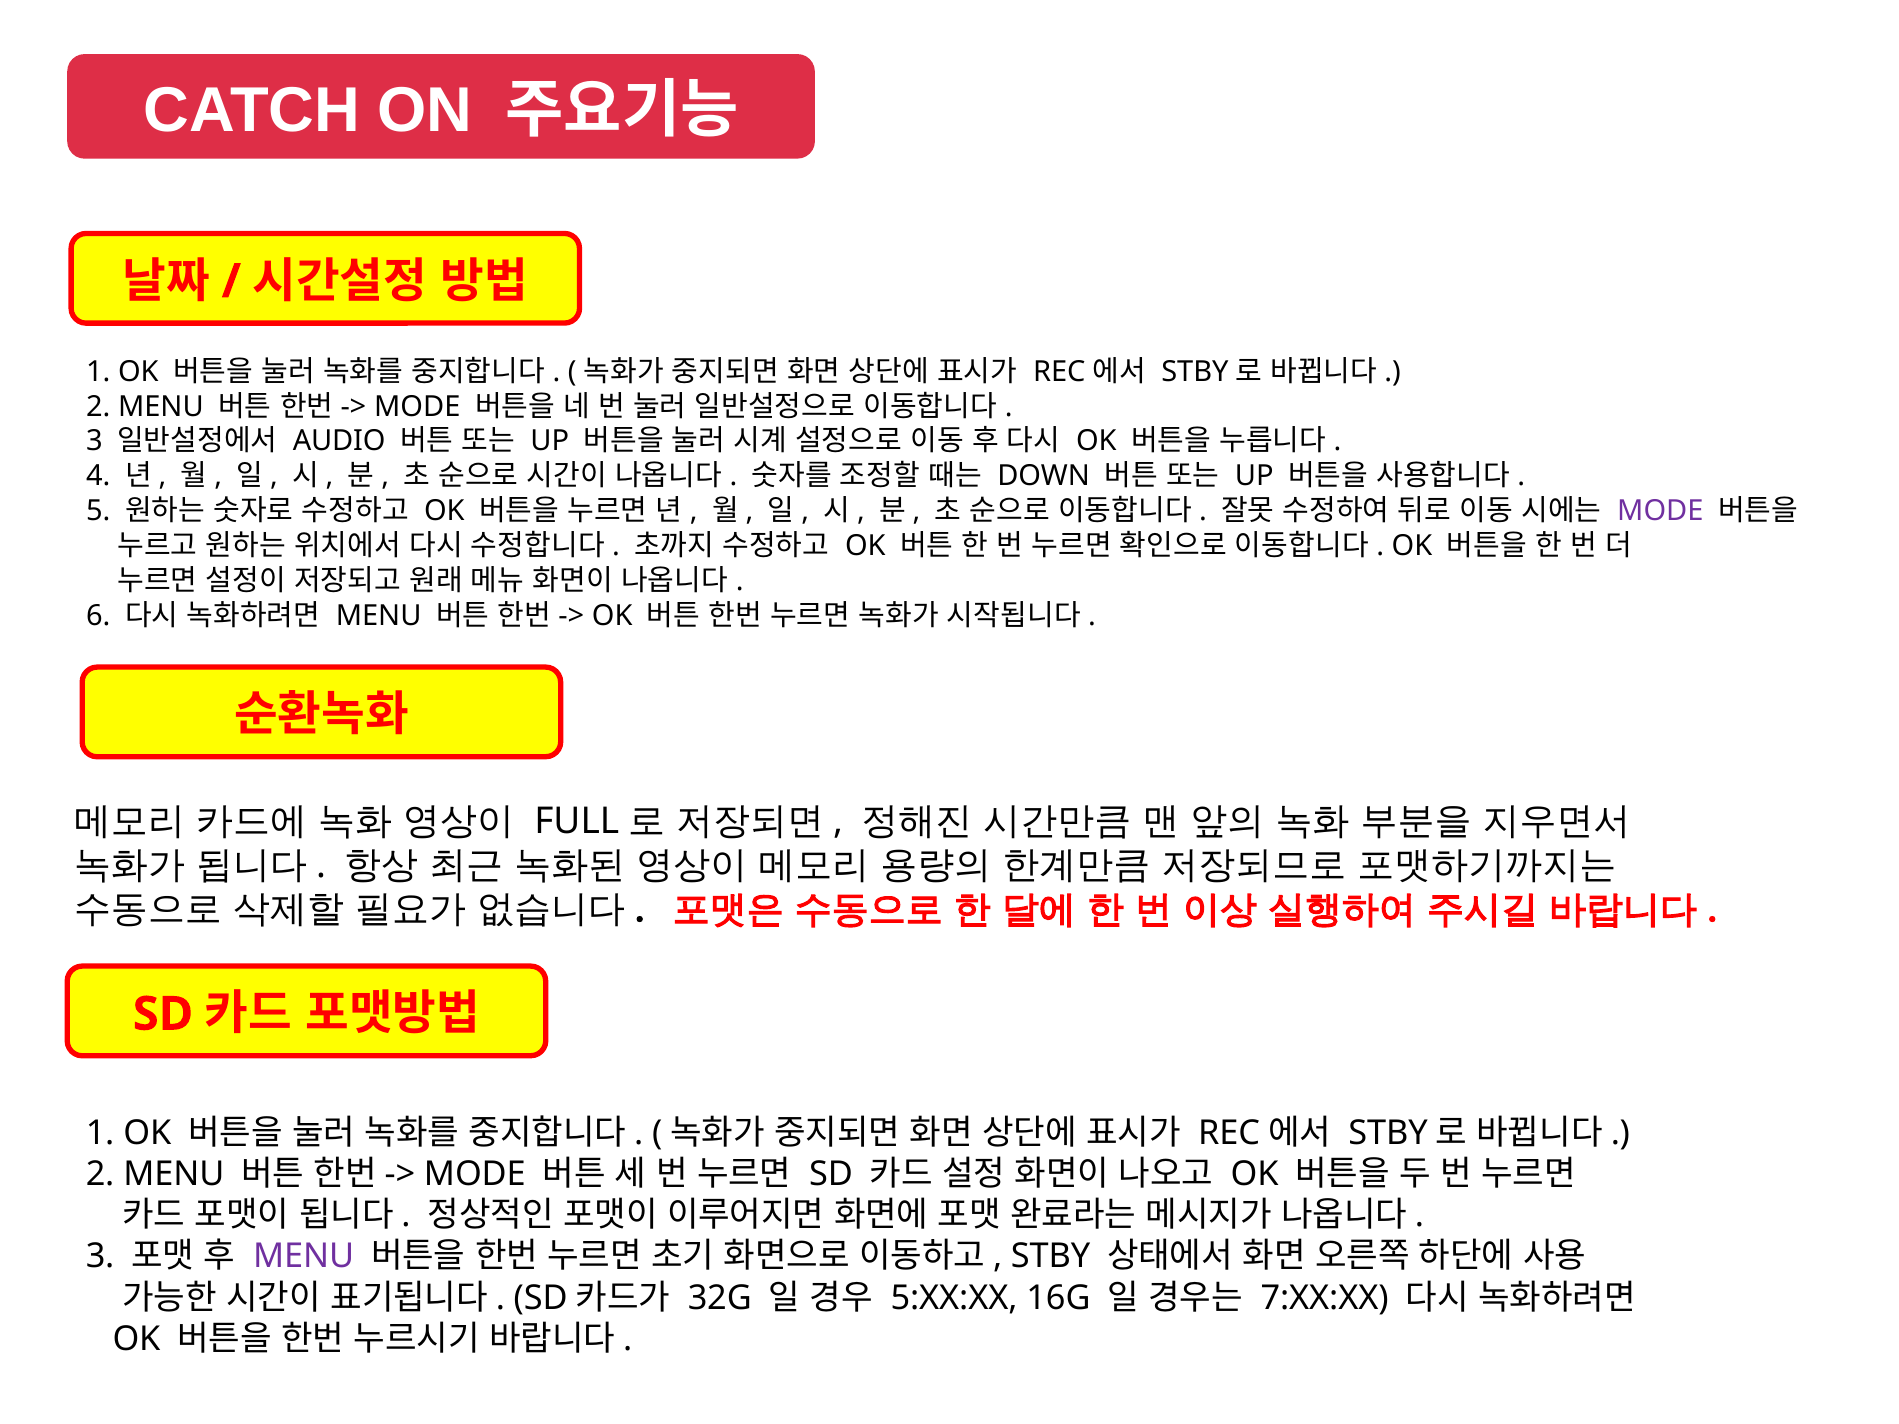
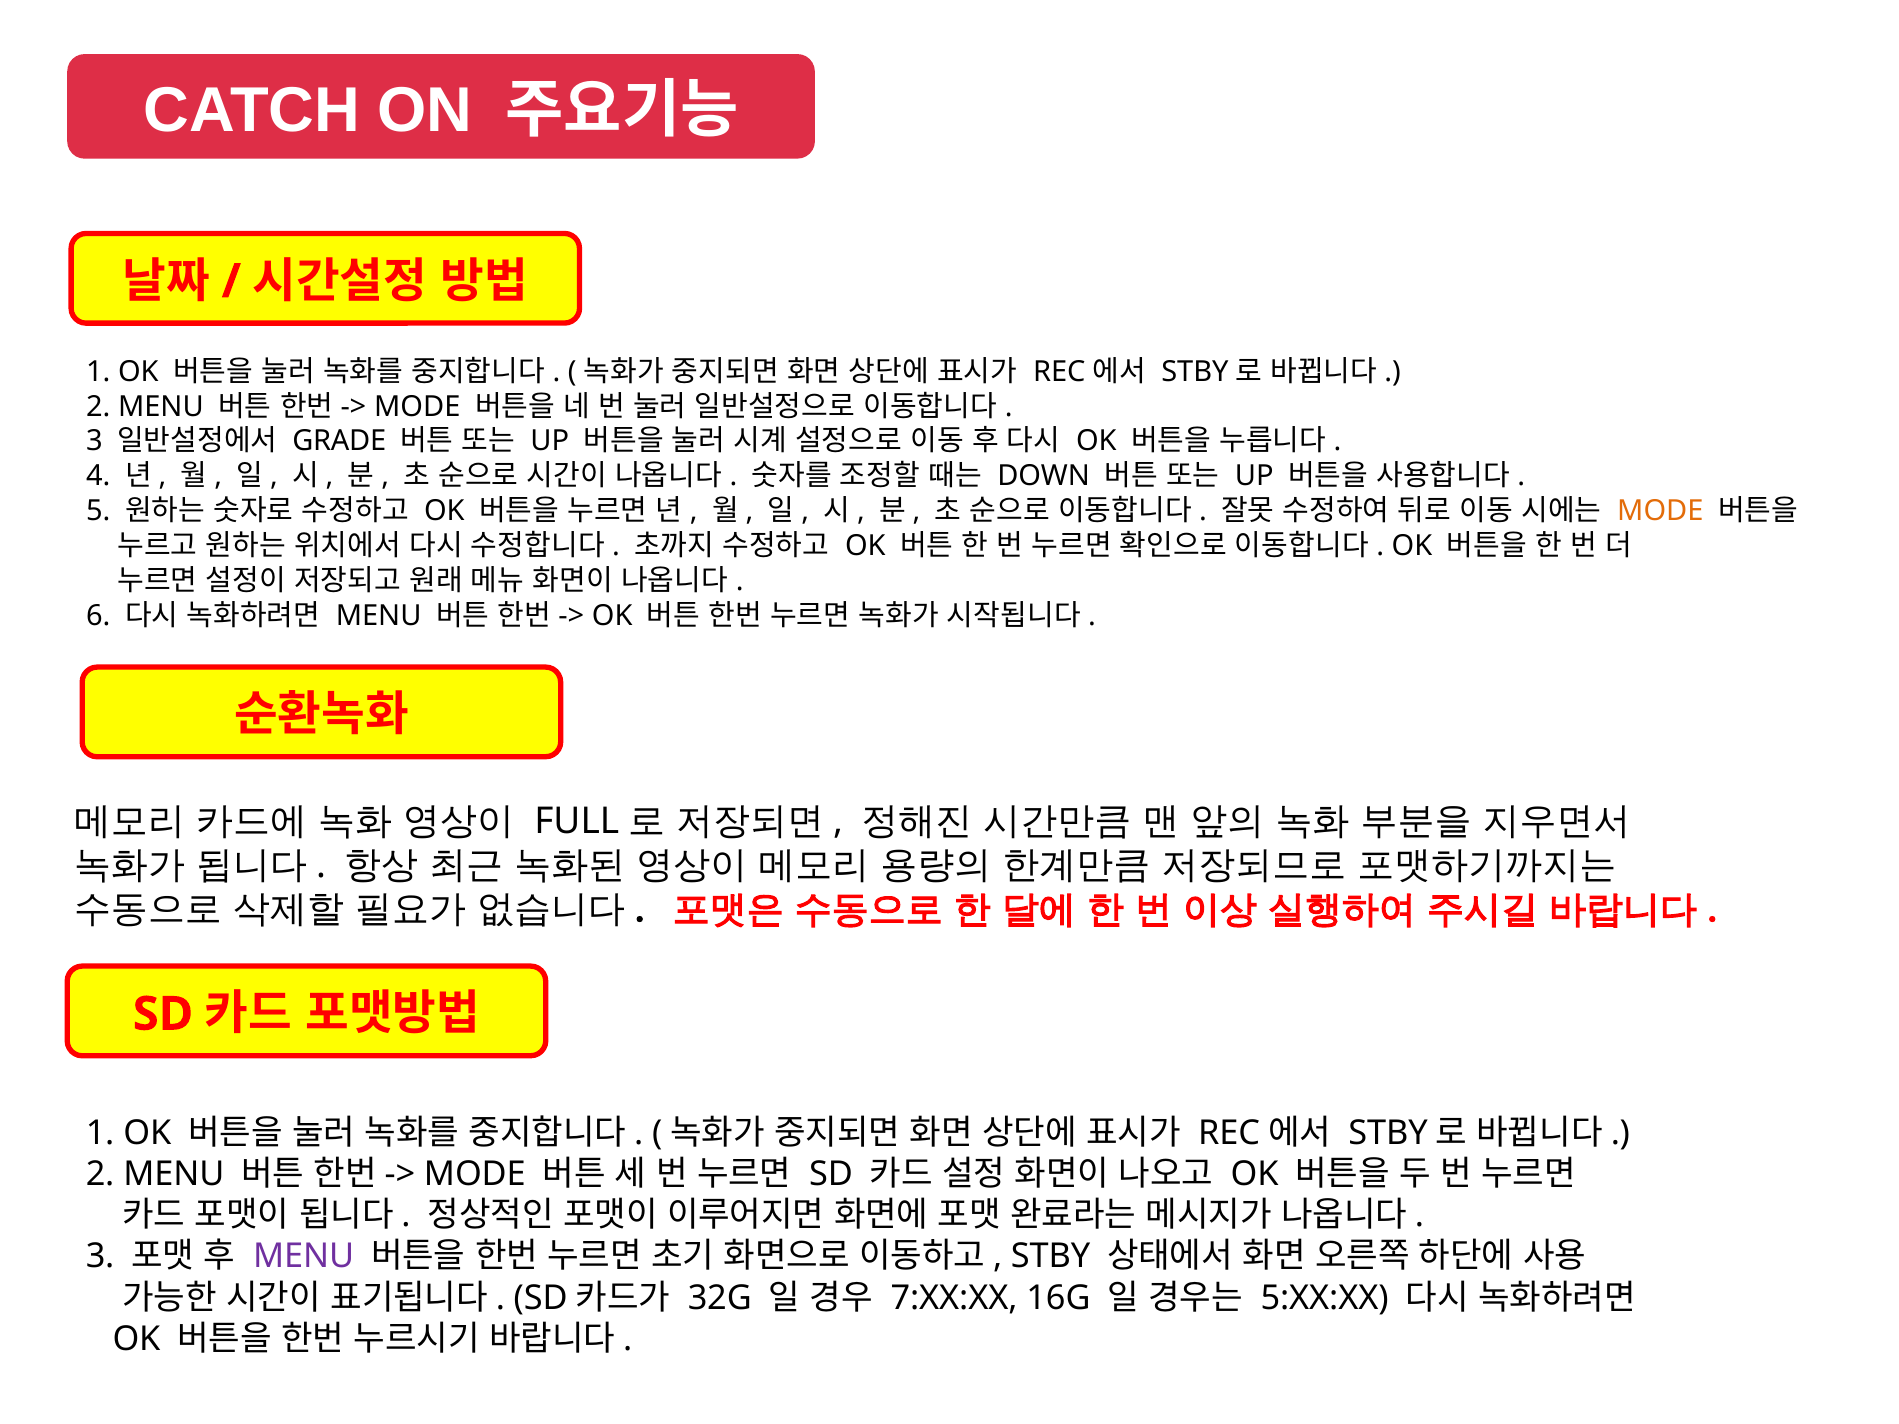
AUDIO: AUDIO -> GRADE (339, 441)
MODE colour: purple -> orange (1660, 511)
5:XX:XX: 5:XX:XX -> 7:XX:XX (954, 1298)
7:XX:XX: 7:XX:XX -> 5:XX:XX (1325, 1298)
